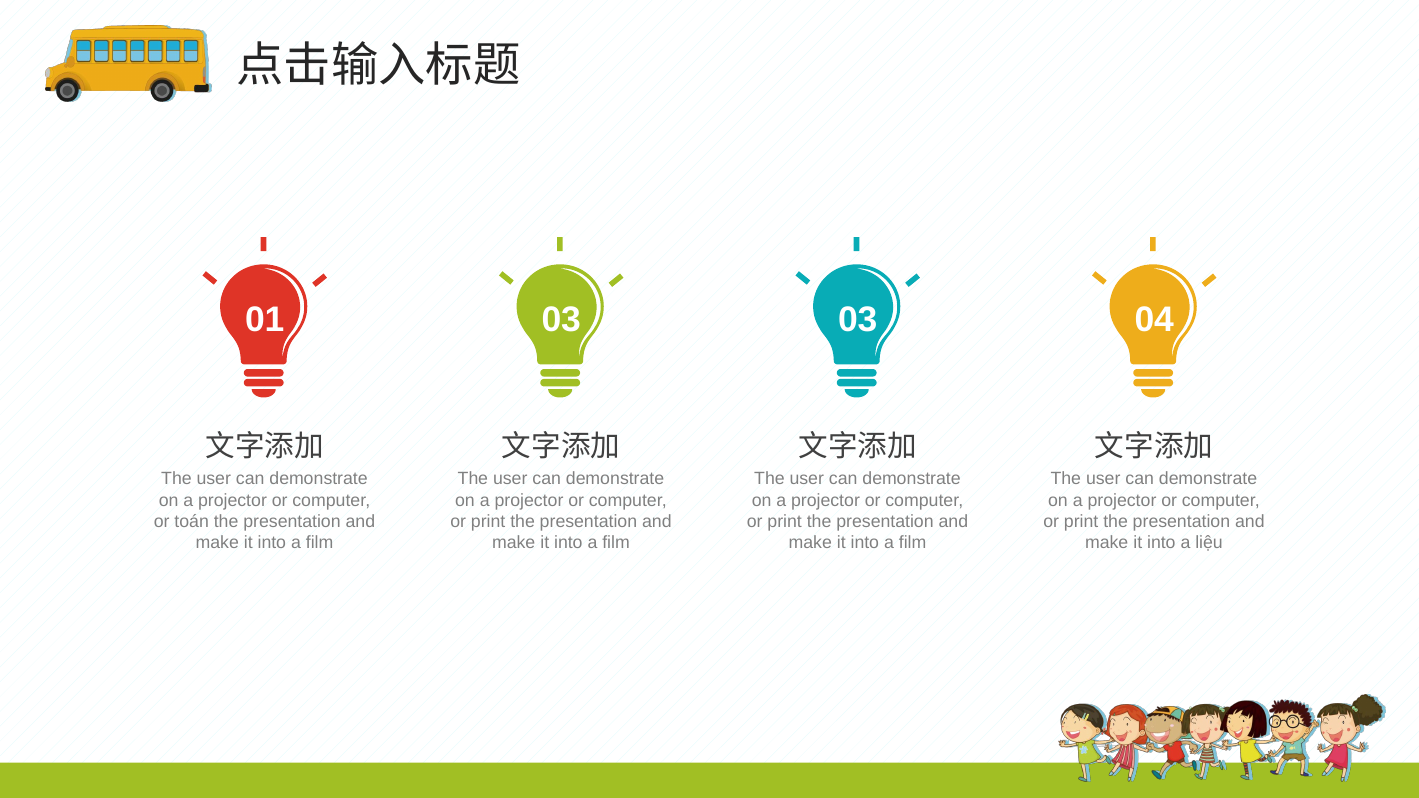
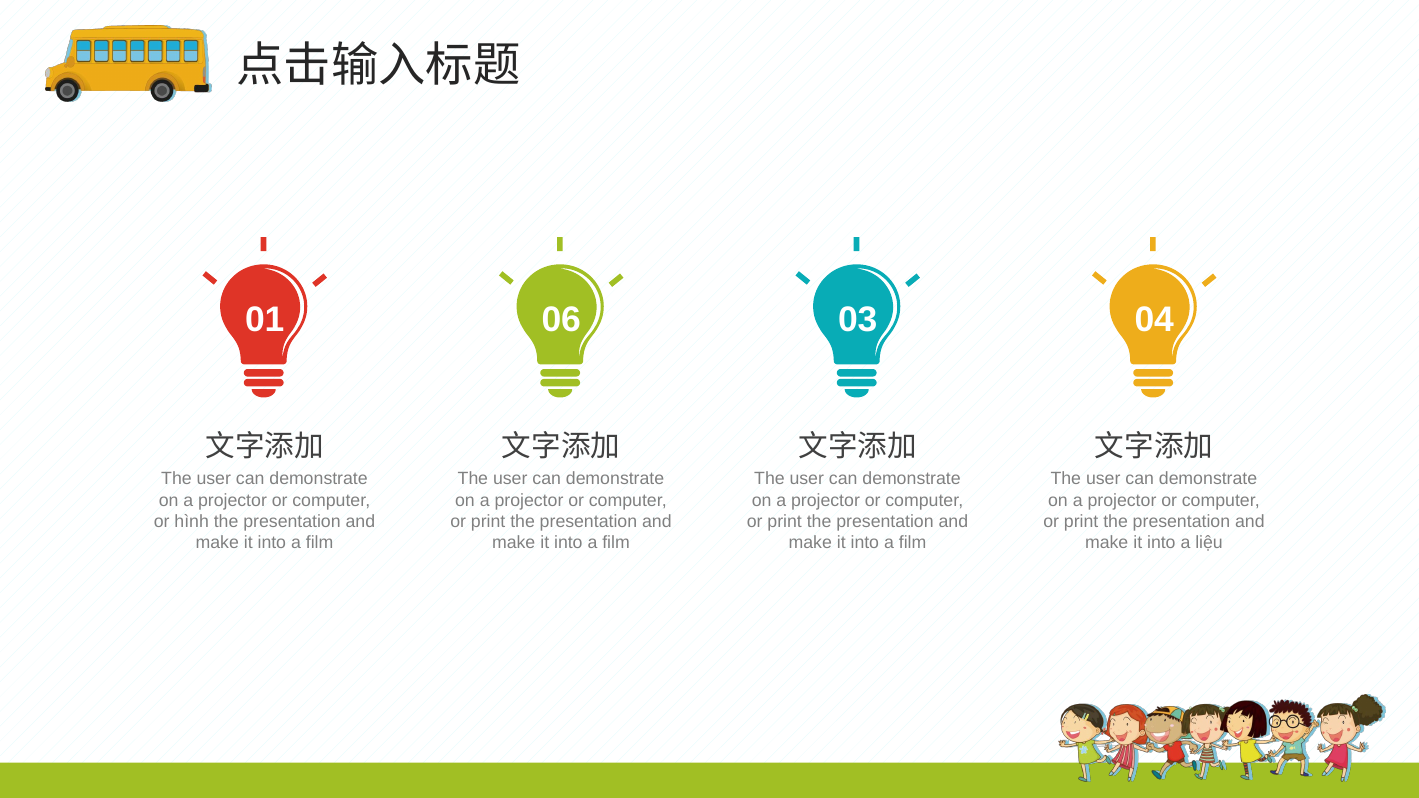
01 03: 03 -> 06 (561, 320)
toán: toán -> hình (192, 522)
